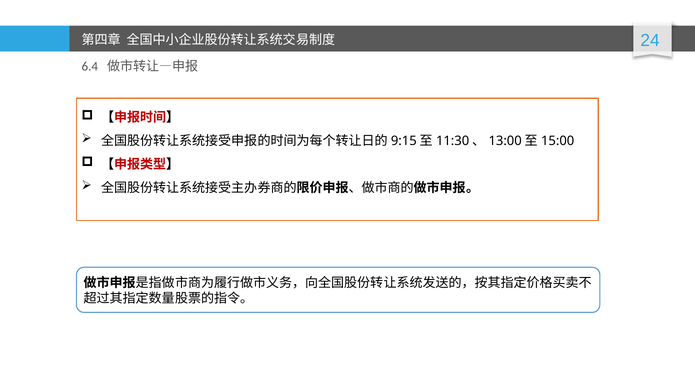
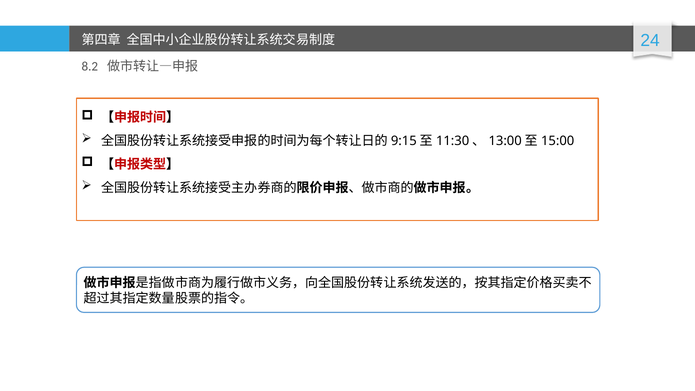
6.4: 6.4 -> 8.2 (90, 67)
